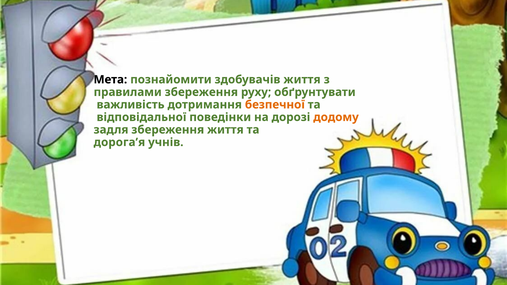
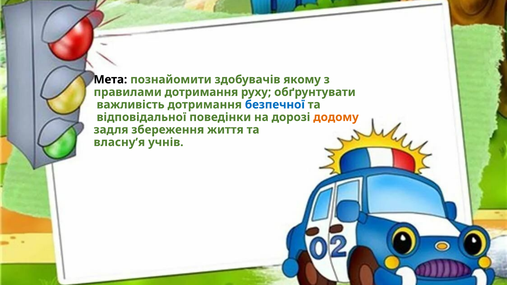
здобувачів життя: життя -> якому (302, 80)
правилами збереження: збереження -> дотримання (201, 92)
безпечної colour: orange -> blue (275, 105)
дорога’я: дорога’я -> власну’я (119, 142)
